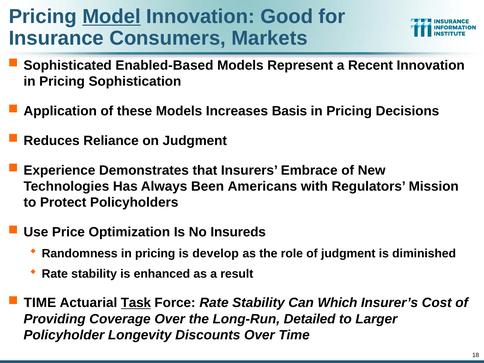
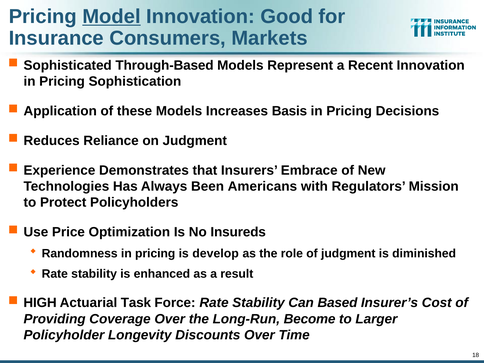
Enabled-Based: Enabled-Based -> Through-Based (165, 65)
TIME: TIME -> HIGH (40, 303)
Task underline: present -> none (136, 303)
Which: Which -> Based (337, 303)
Detailed: Detailed -> Become (310, 319)
